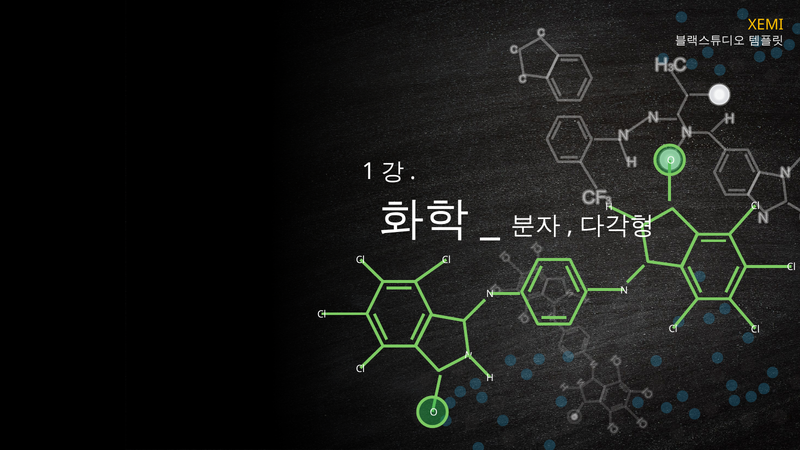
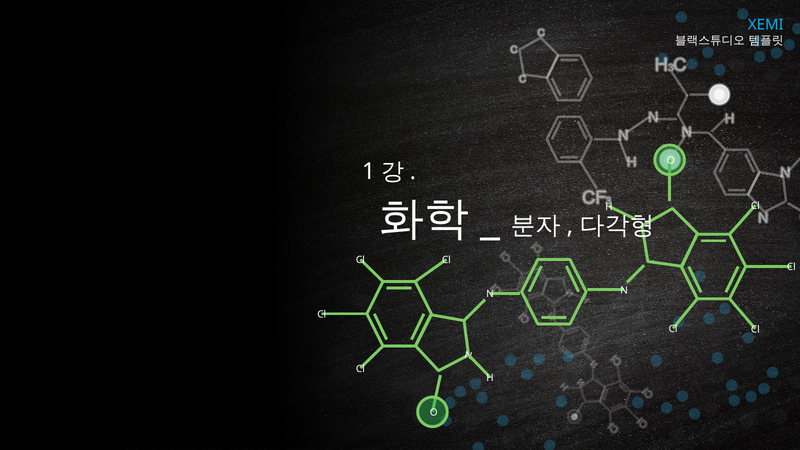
XEMI colour: yellow -> light blue (766, 25)
